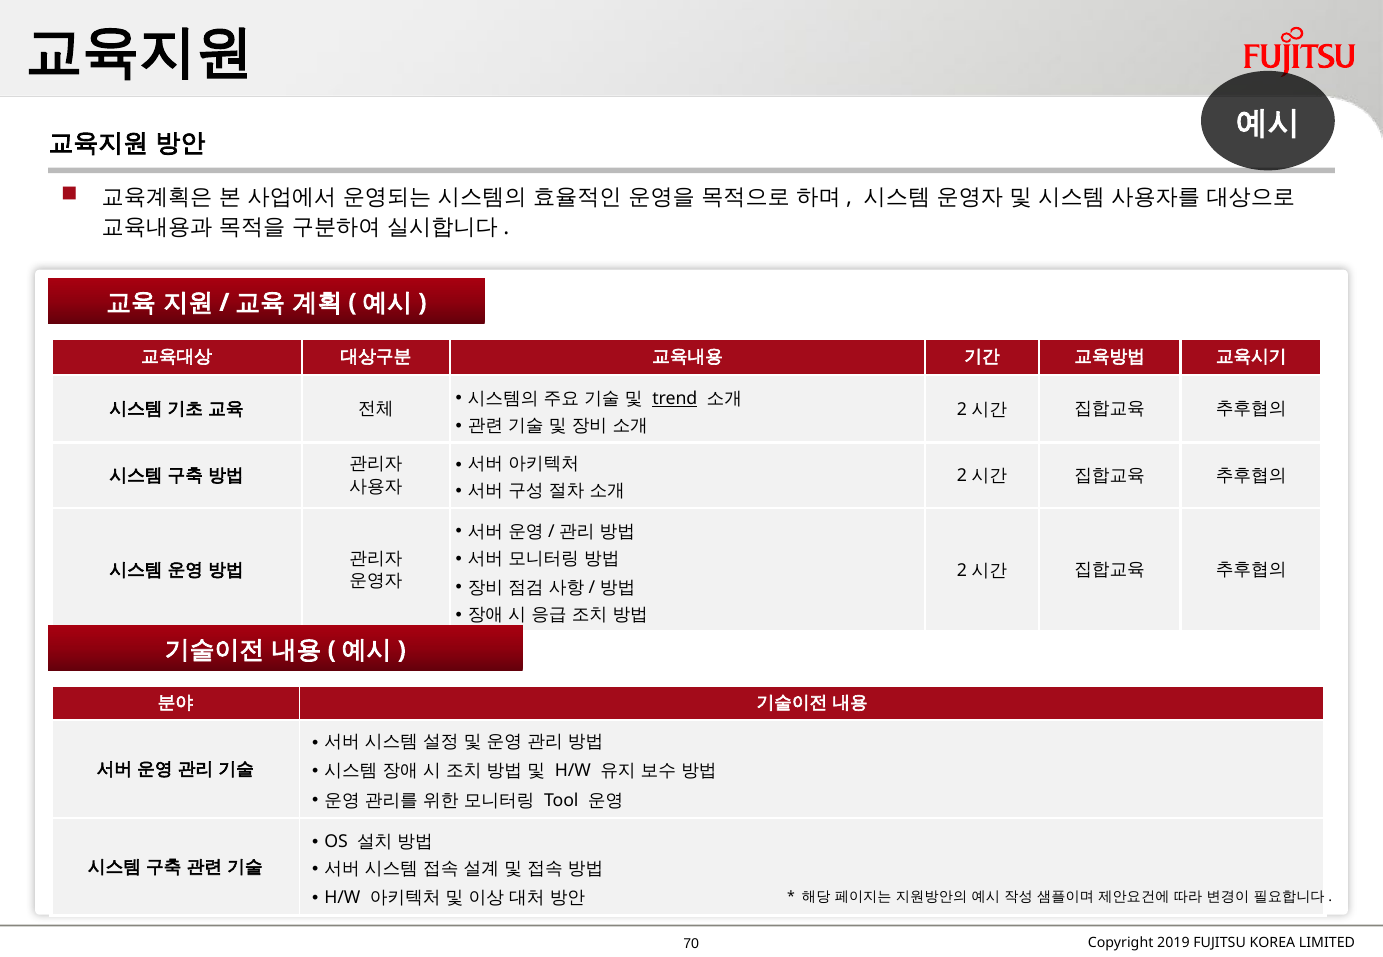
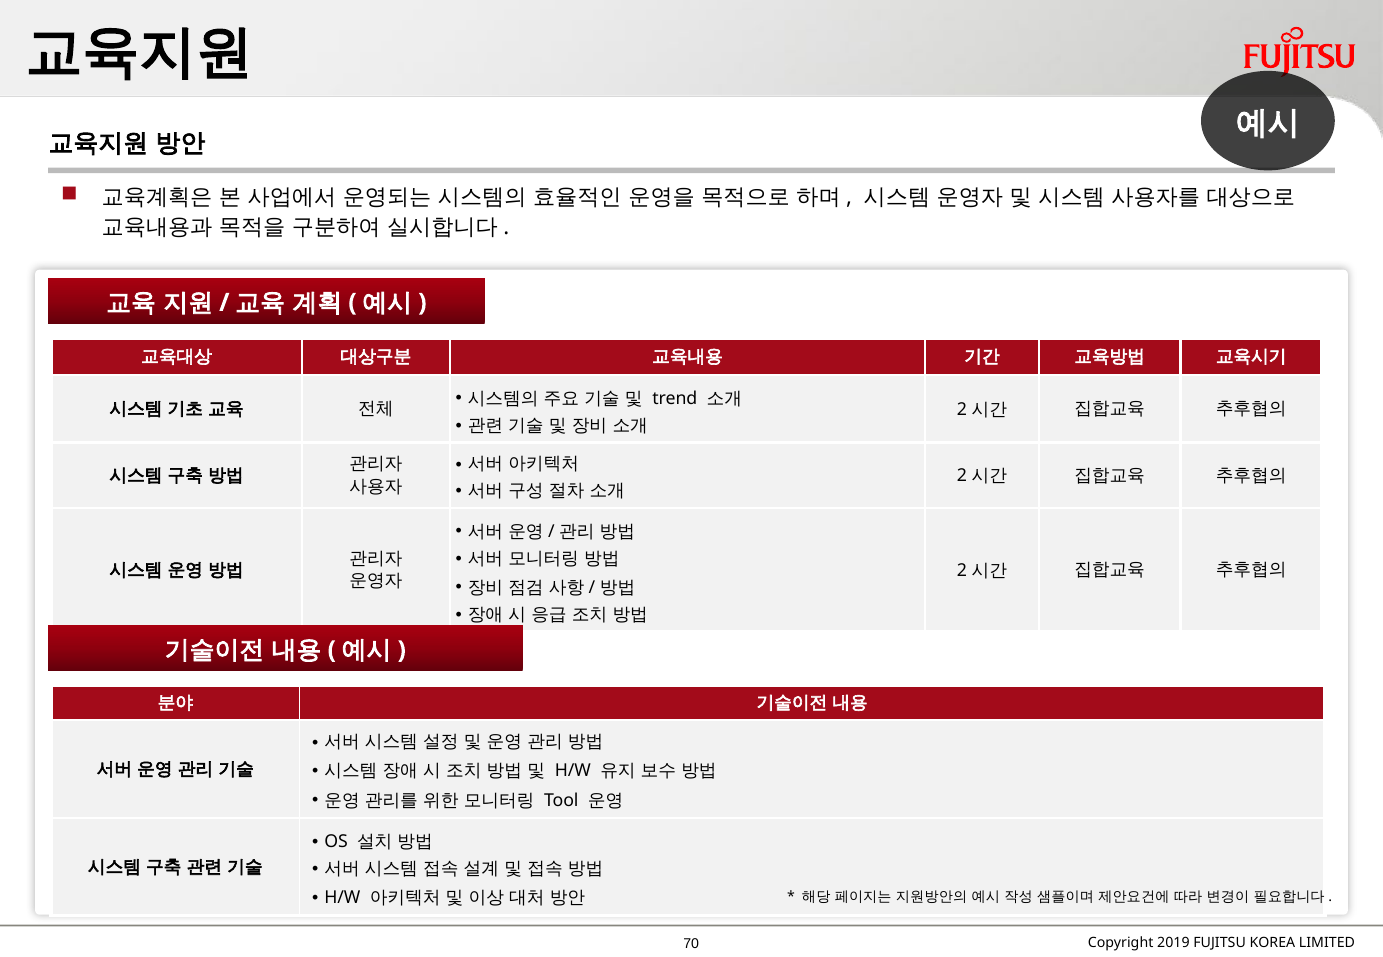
trend underline: present -> none (675, 399)
